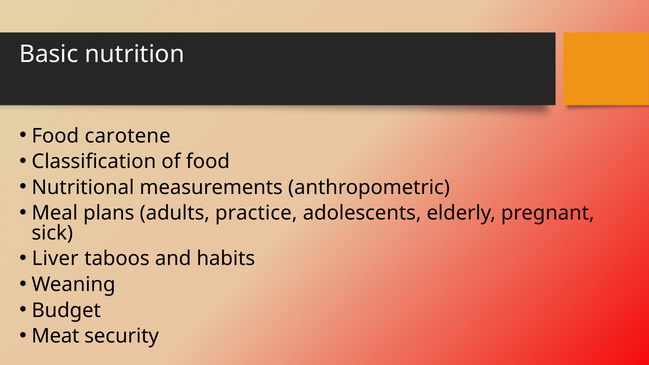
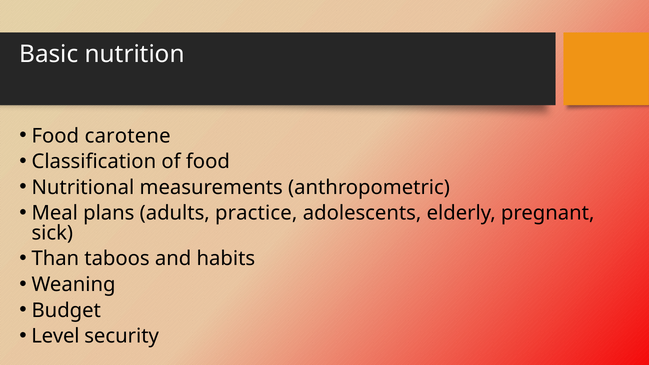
Liver: Liver -> Than (55, 259)
Meat: Meat -> Level (55, 336)
